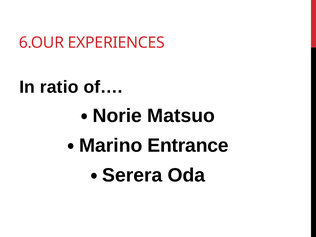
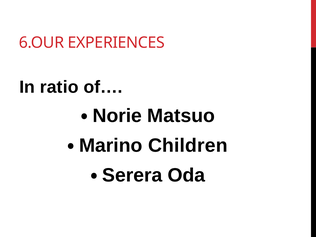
Entrance: Entrance -> Children (188, 145)
